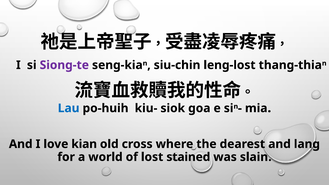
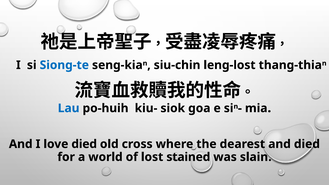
Siong-te colour: purple -> blue (64, 65)
love kian: kian -> died (84, 144)
and lang: lang -> died (307, 144)
